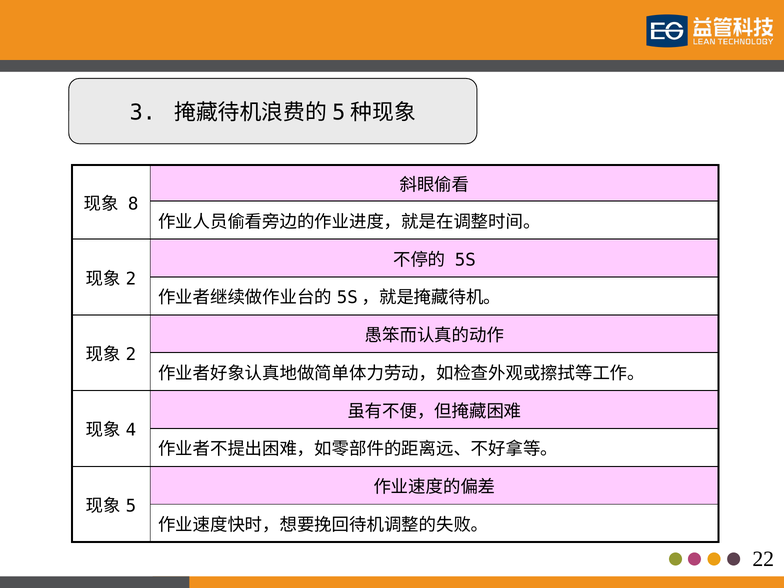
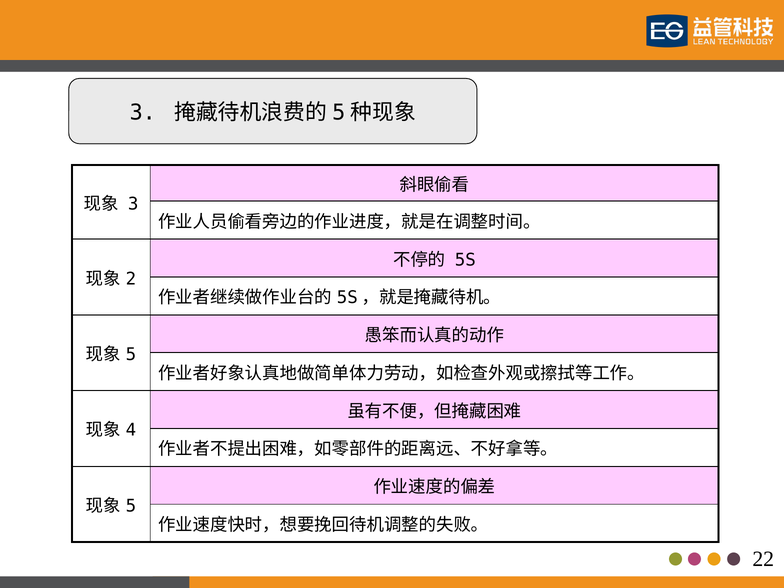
8: 8 -> 3 (133, 204)
2: 2 -> 5 (131, 355)
